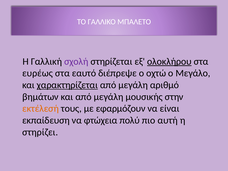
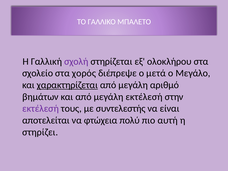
ολοκλήρου underline: present -> none (169, 61)
ευρέως: ευρέως -> σχολείο (38, 73)
εαυτό: εαυτό -> χορός (84, 73)
οχτώ: οχτώ -> μετά (156, 73)
μεγάλη μουσικής: μουσικής -> εκτέλεσή (144, 97)
εκτέλεσή colour: orange -> purple (41, 109)
εφαρμόζουν: εφαρμόζουν -> συντελεστής (121, 109)
εκπαίδευση: εκπαίδευση -> αποτελείται (46, 120)
